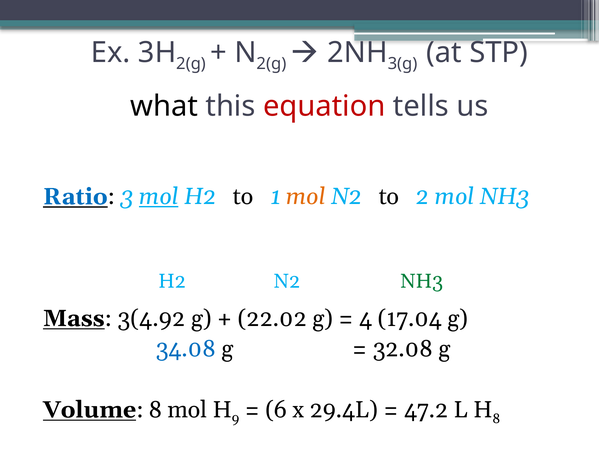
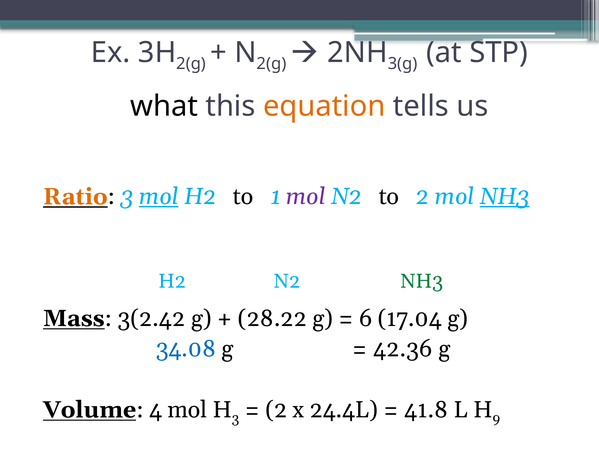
equation colour: red -> orange (324, 106)
Ratio colour: blue -> orange (75, 196)
mol colour: orange -> purple (306, 196)
NH3 underline: none -> present (505, 196)
3(4.92: 3(4.92 -> 3(2.42 (151, 318)
22.02: 22.02 -> 28.22 (272, 318)
4: 4 -> 6 (366, 318)
32.08: 32.08 -> 42.36 (403, 348)
8: 8 -> 4 (156, 409)
9: 9 -> 3 (235, 418)
6: 6 -> 2 (276, 409)
29.4L: 29.4L -> 24.4L (344, 409)
47.2: 47.2 -> 41.8 (426, 409)
8: 8 -> 9 (496, 418)
